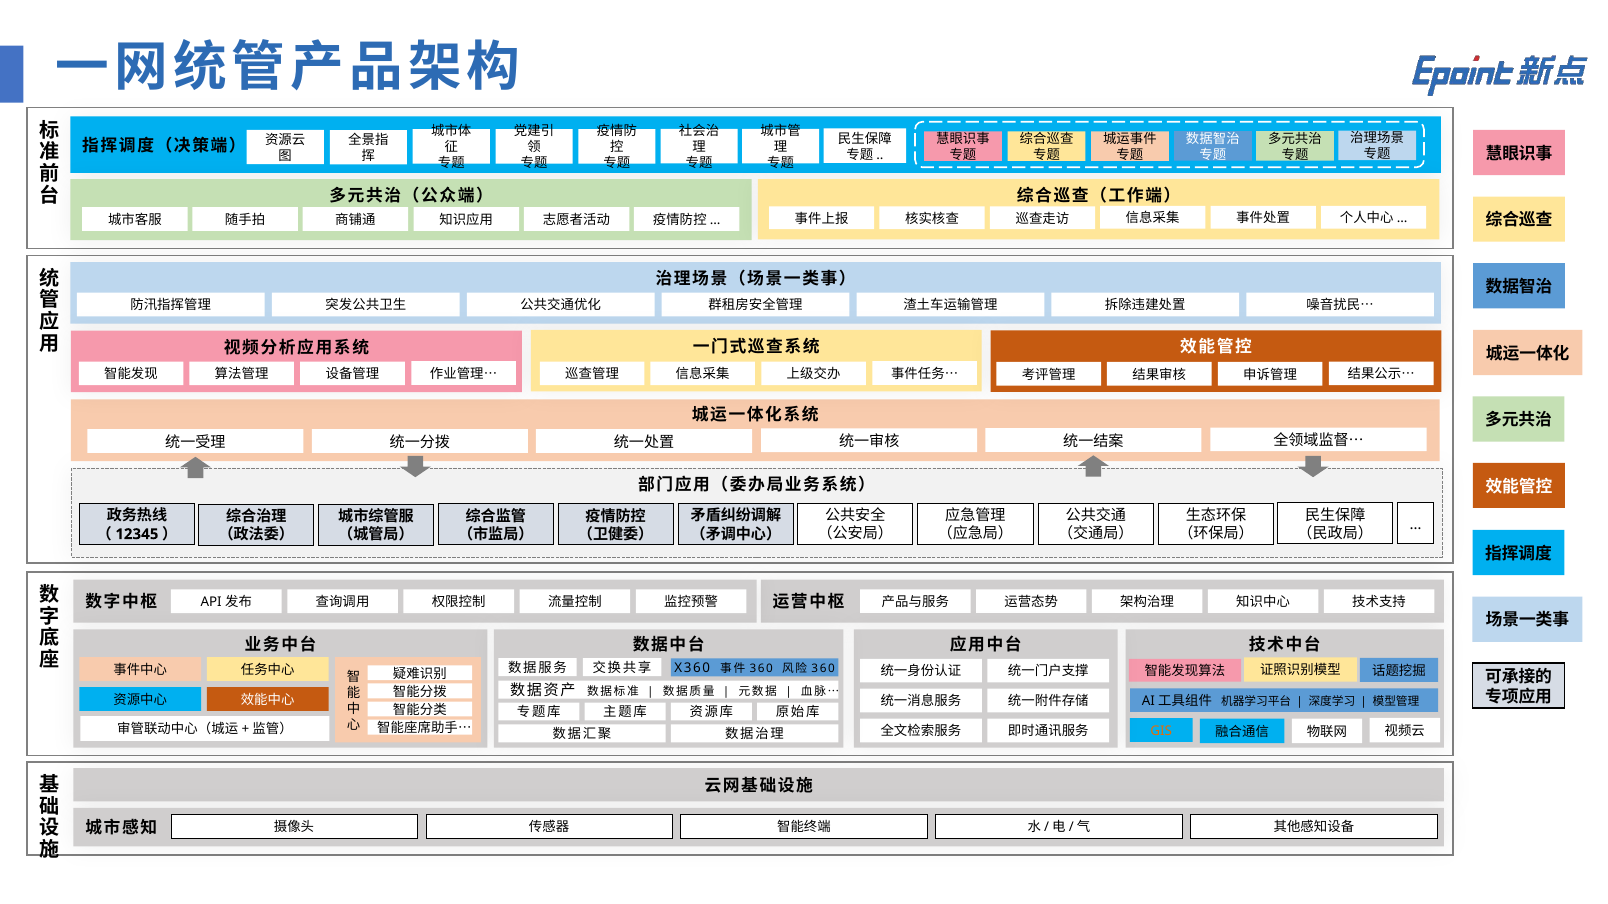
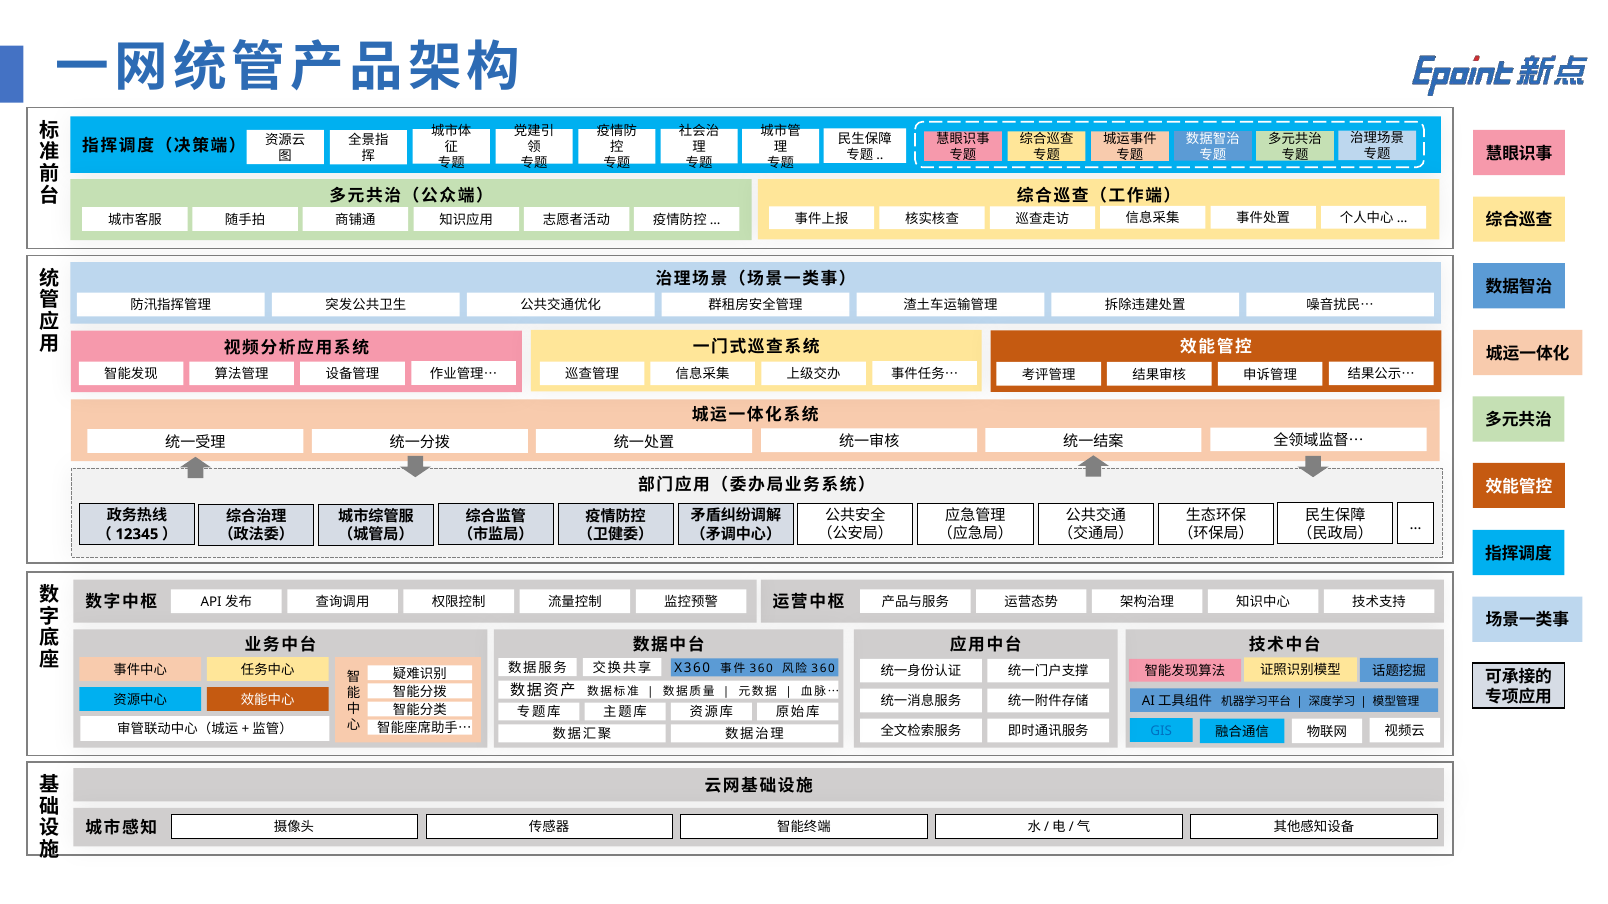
GIS colour: orange -> blue (1161, 731)
